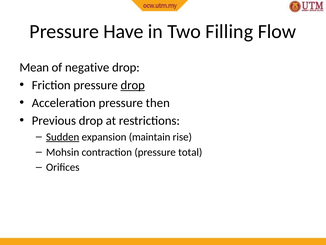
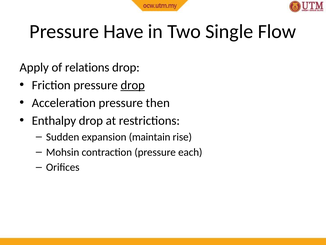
Filling: Filling -> Single (229, 32)
Mean: Mean -> Apply (34, 67)
negative: negative -> relations (87, 67)
Previous: Previous -> Enthalpy (54, 120)
Sudden underline: present -> none (63, 137)
total: total -> each (190, 152)
